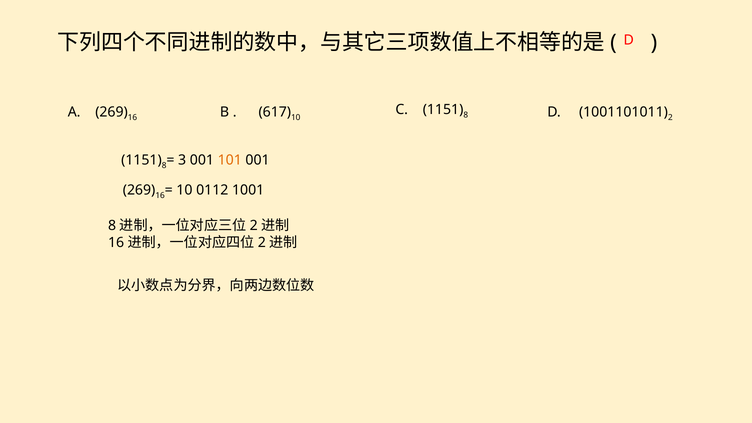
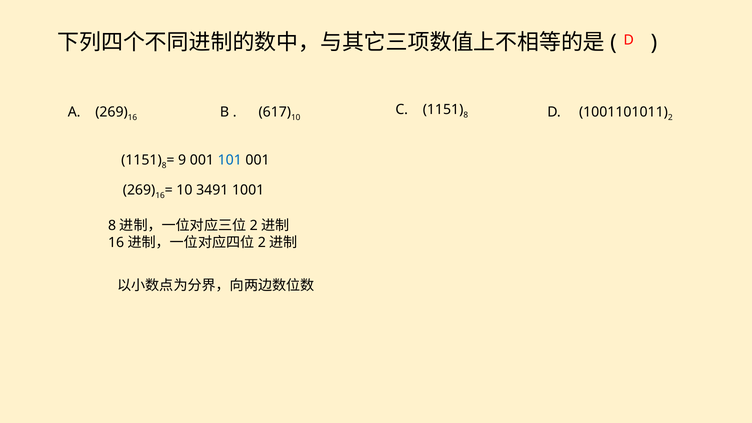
3: 3 -> 9 (182, 160)
101 colour: orange -> blue (230, 160)
0112: 0112 -> 3491 (212, 190)
